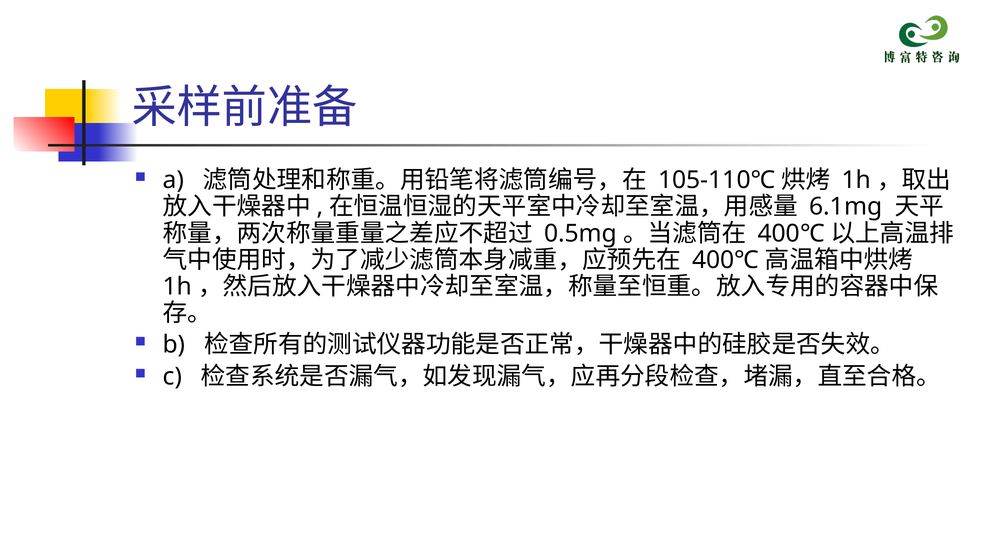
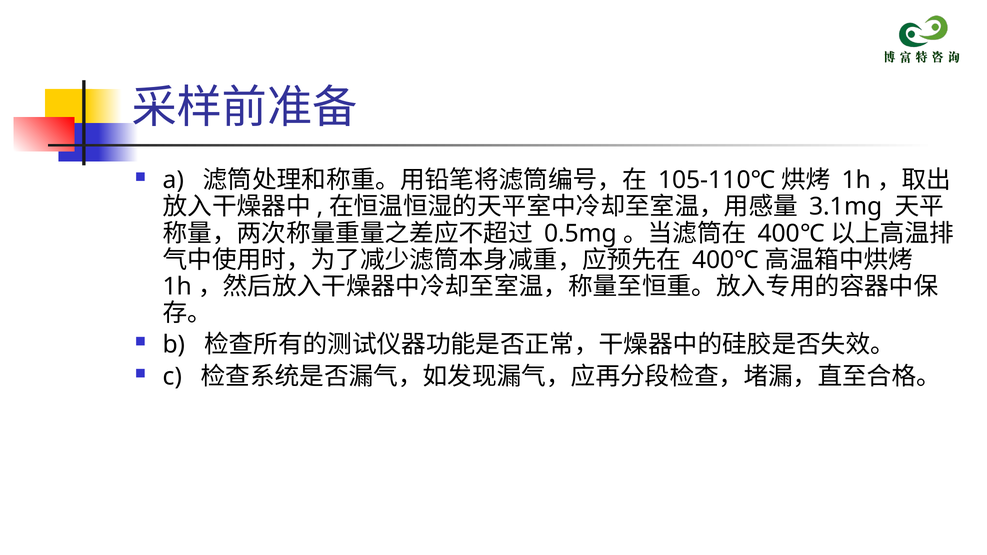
6.1mg: 6.1mg -> 3.1mg (846, 207)
